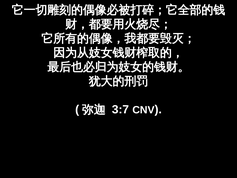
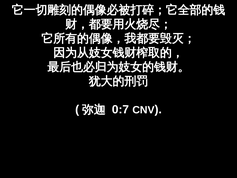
3:7: 3:7 -> 0:7 (121, 109)
